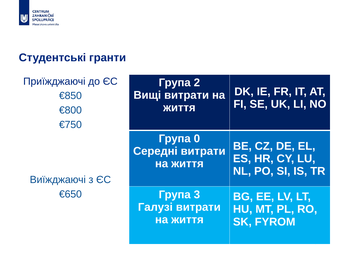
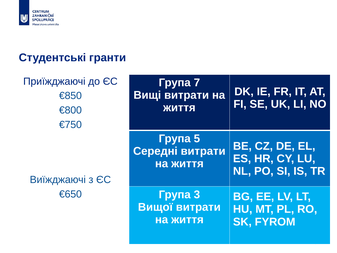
2: 2 -> 7 (197, 83)
0: 0 -> 5 (197, 138)
Галузі: Галузі -> Вищої (155, 207)
